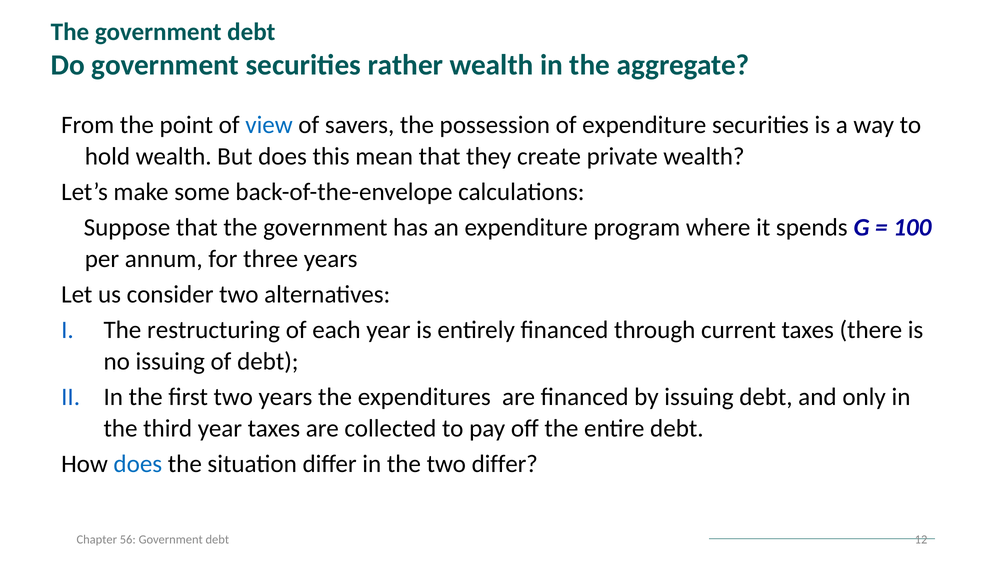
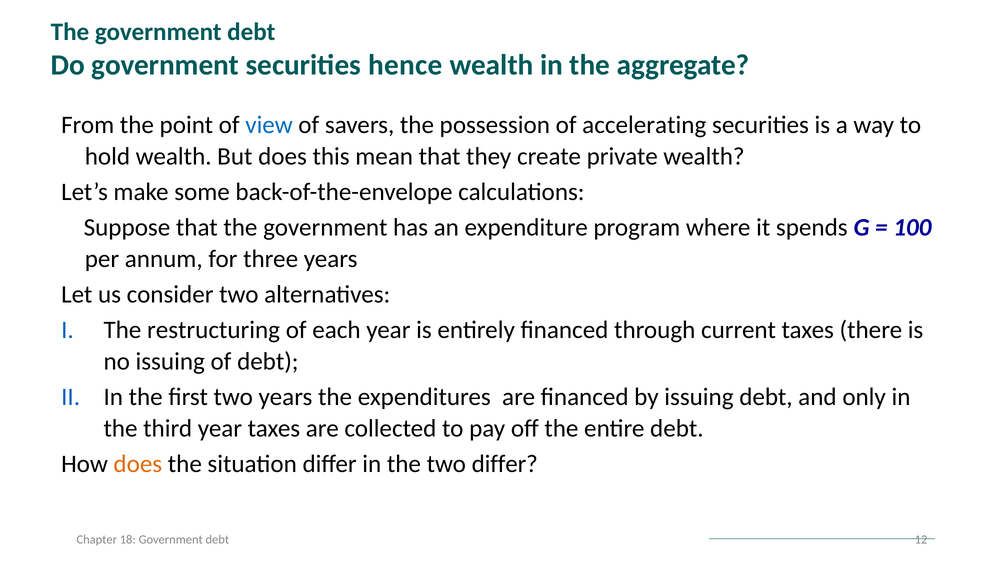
rather: rather -> hence (405, 65)
of expenditure: expenditure -> accelerating (644, 125)
does colour: blue -> orange (138, 464)
56: 56 -> 18 (128, 539)
